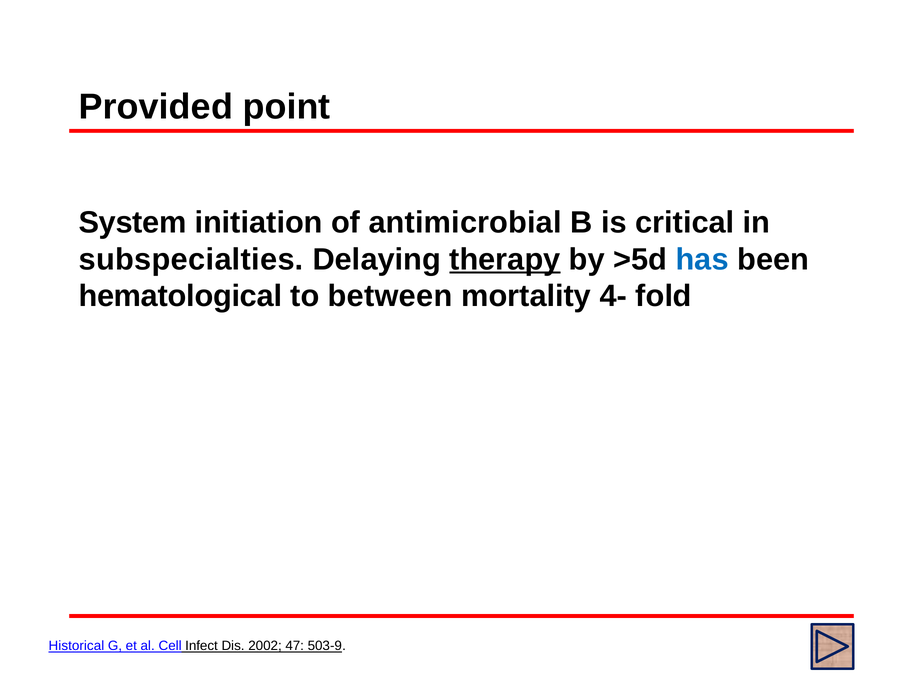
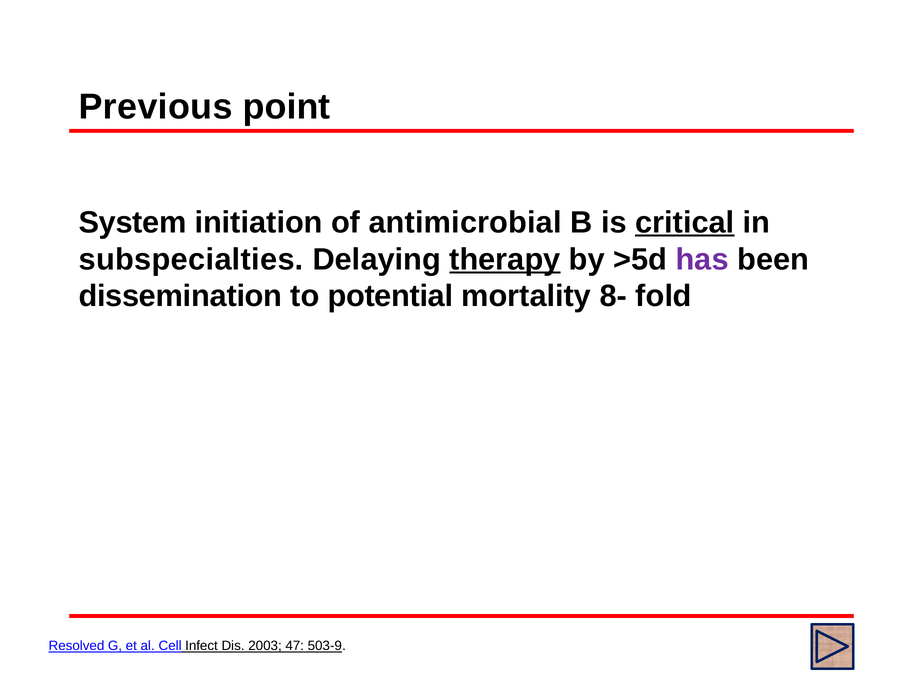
Provided: Provided -> Previous (156, 107)
critical underline: none -> present (685, 222)
has colour: blue -> purple (702, 259)
hematological: hematological -> dissemination (180, 296)
between: between -> potential (390, 296)
4-: 4- -> 8- (613, 296)
Historical: Historical -> Resolved (76, 645)
2002: 2002 -> 2003 (265, 645)
